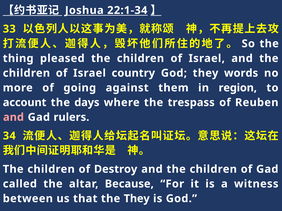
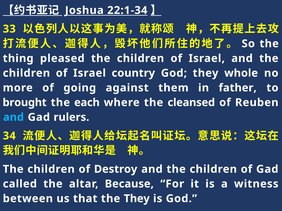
words: words -> whole (241, 73)
region: region -> father (238, 88)
account: account -> brought (25, 103)
days: days -> each (87, 103)
trespass: trespass -> cleansed (191, 103)
and colour: pink -> light blue (13, 117)
